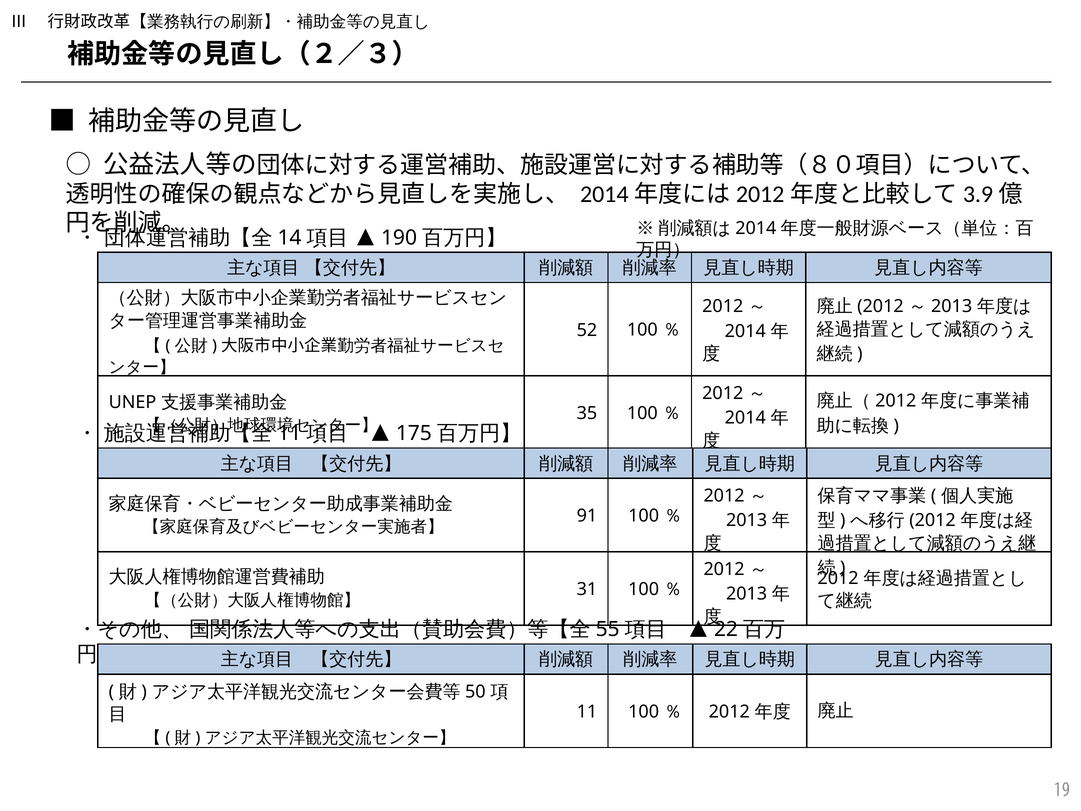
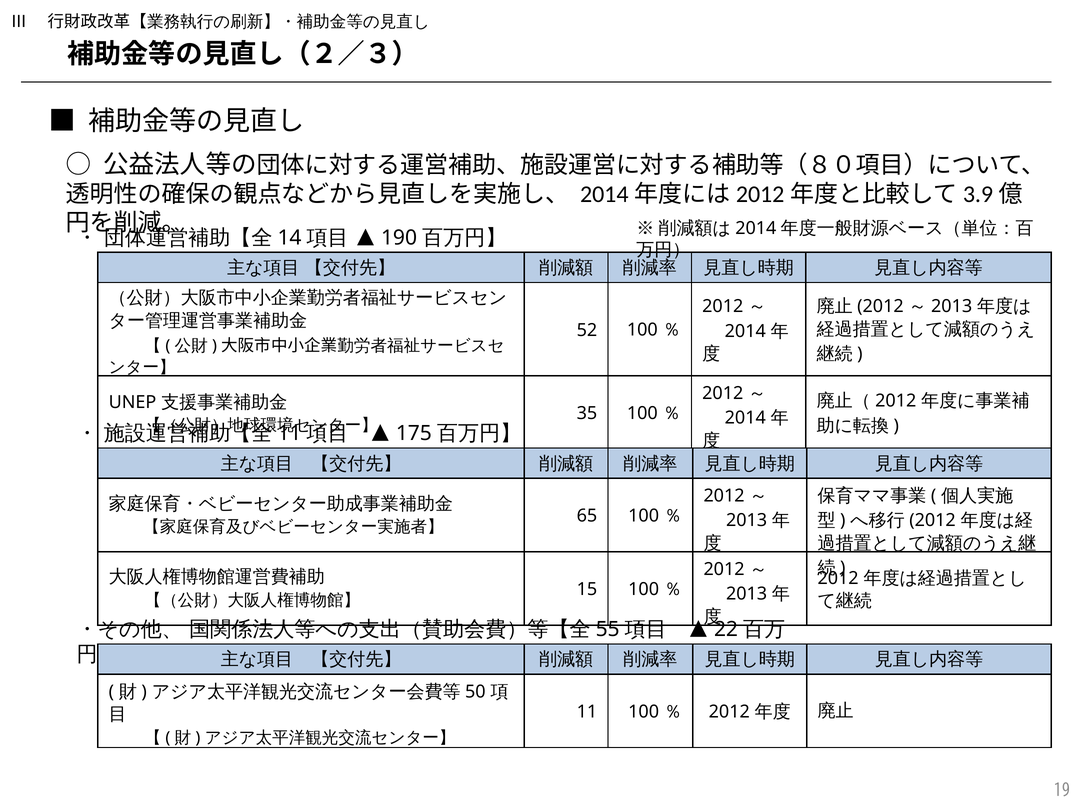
91: 91 -> 65 (587, 516)
31: 31 -> 15 (587, 589)
